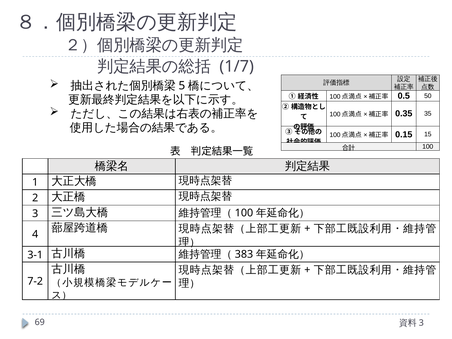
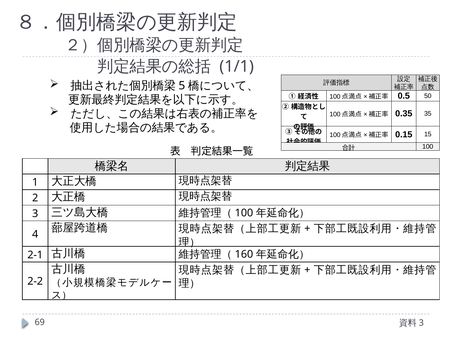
1/7: 1/7 -> 1/1 (237, 66)
3-1: 3-1 -> 2-1 (35, 255)
383: 383 -> 160 (244, 254)
7-2: 7-2 -> 2-2 (35, 281)
